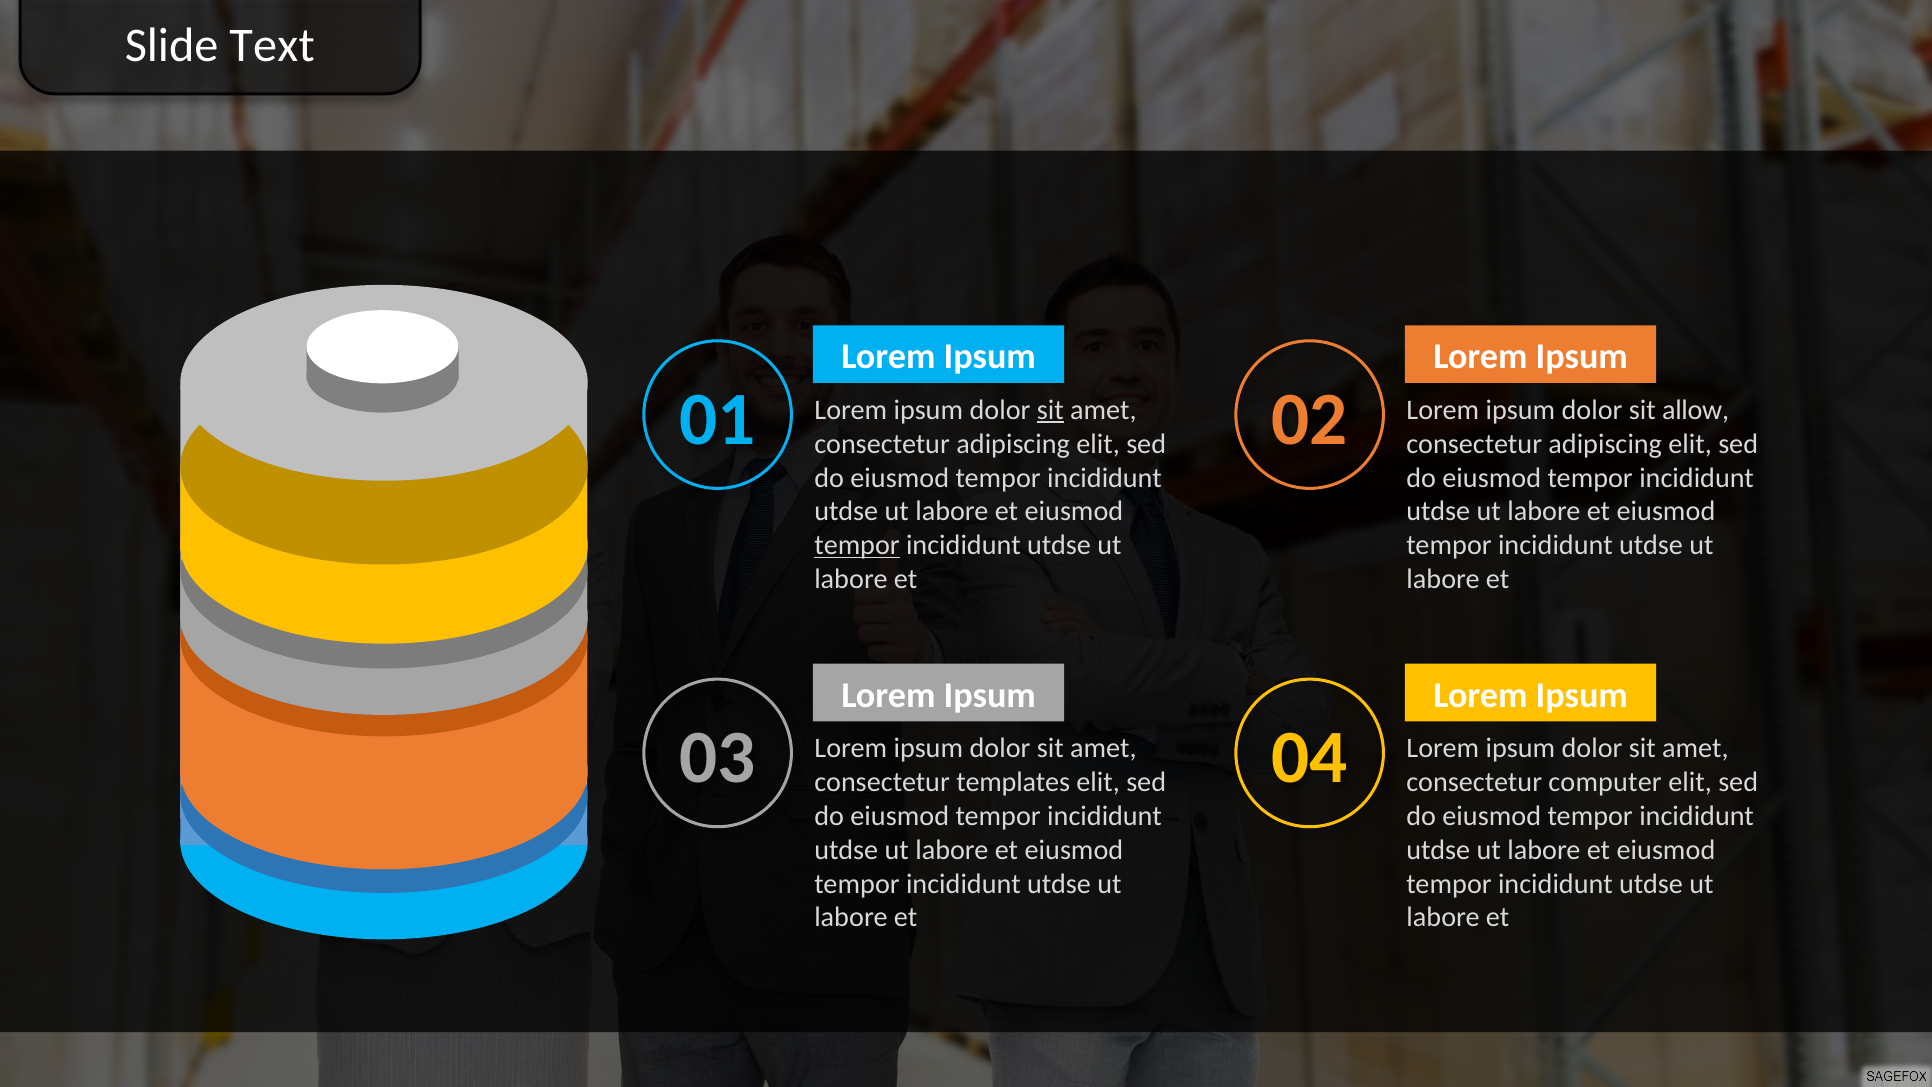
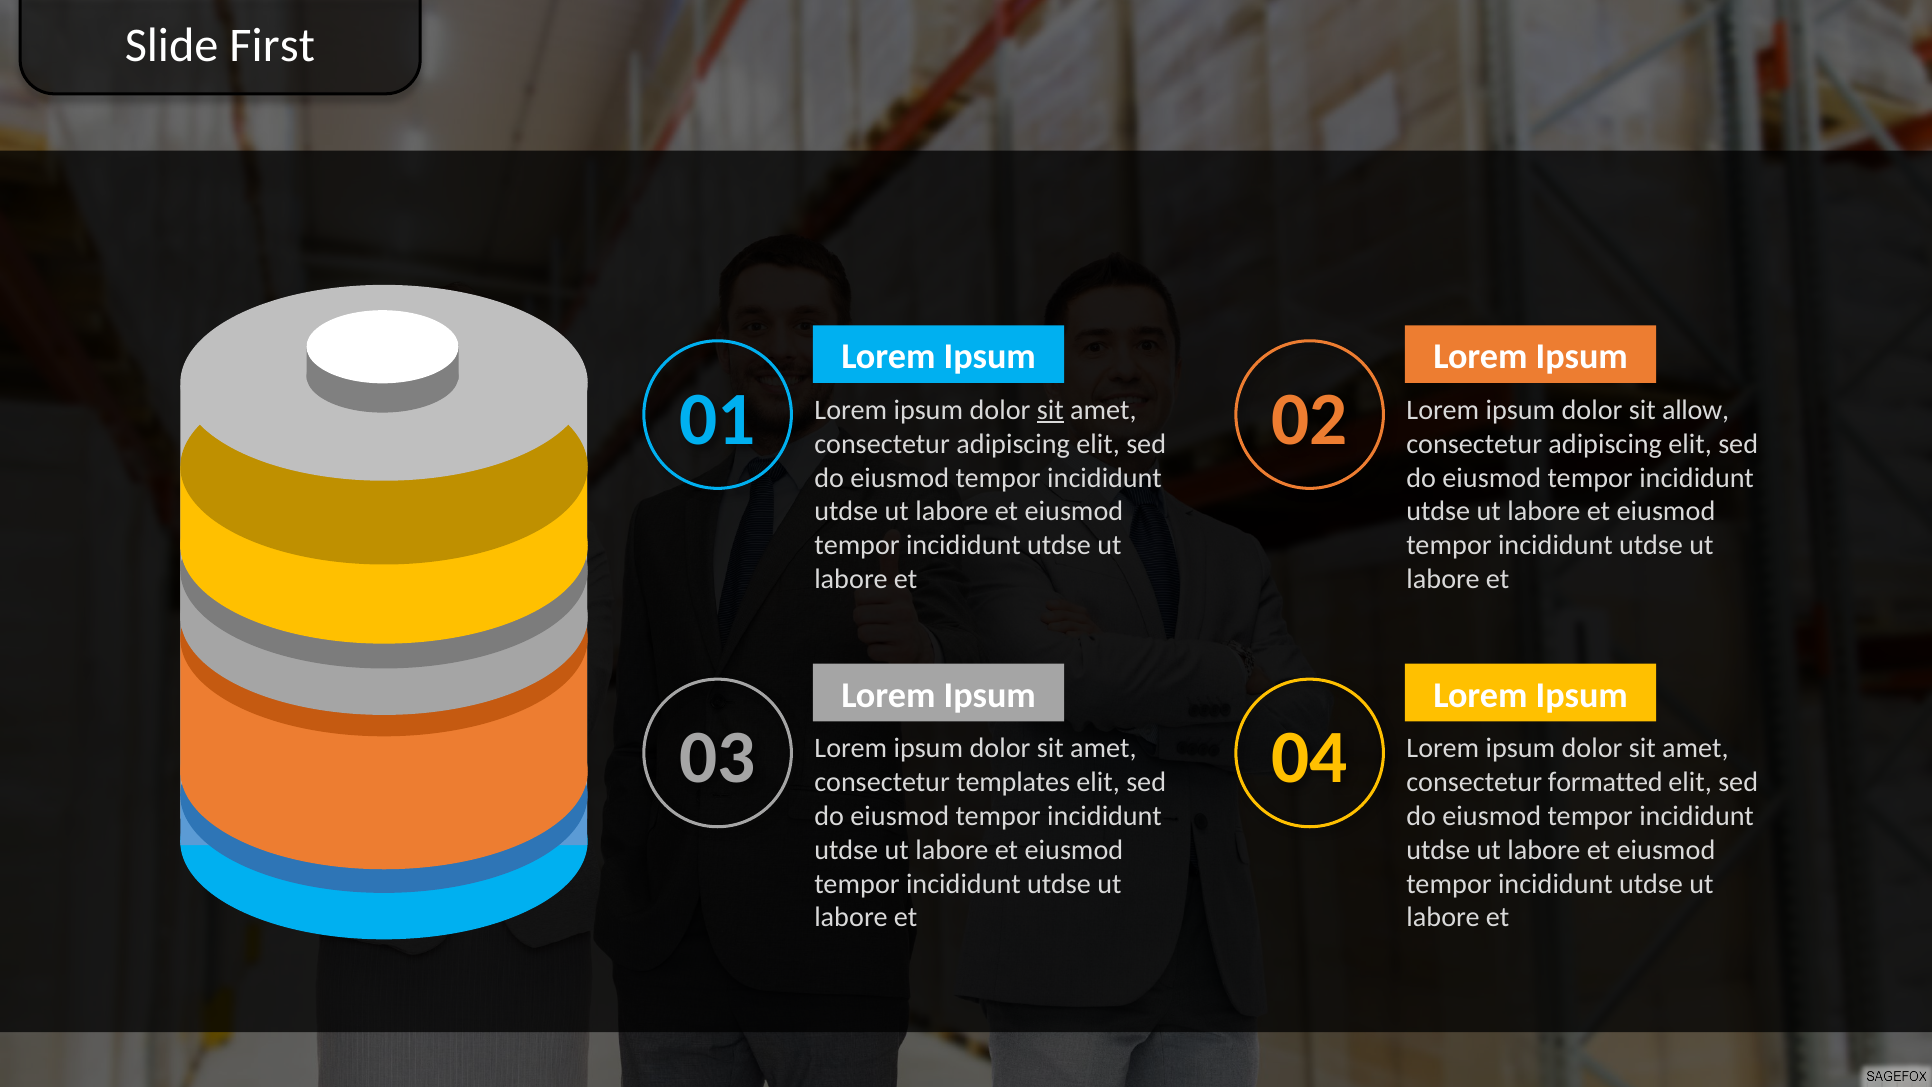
Text: Text -> First (272, 46)
tempor underline: present -> none (857, 545)
computer: computer -> formatted (1605, 782)
